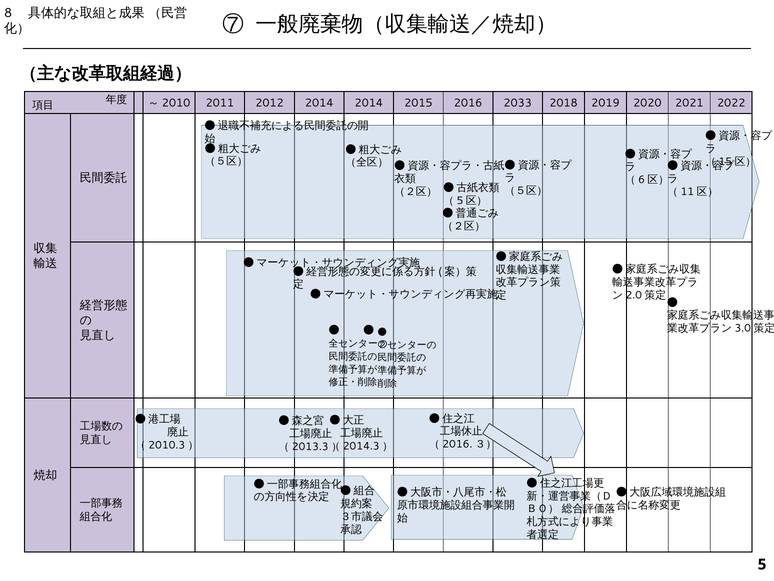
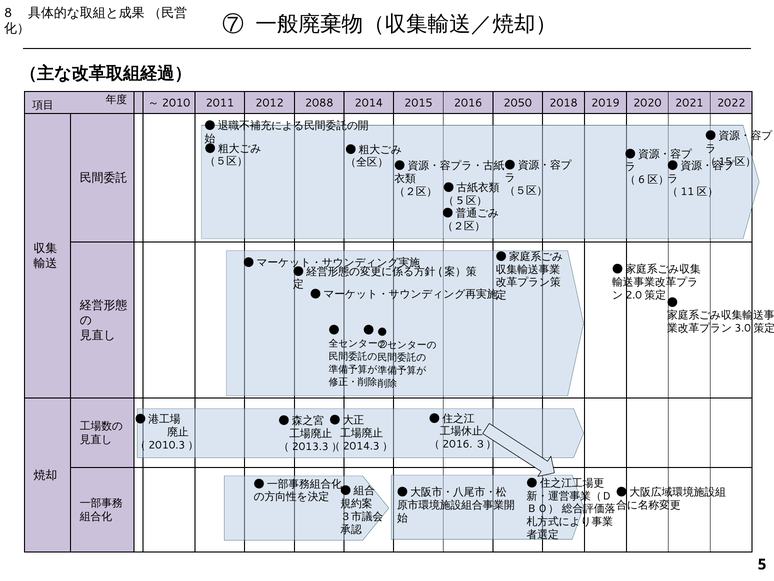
2012 2014: 2014 -> 2088 (319, 103)
2033: 2033 -> 2050 (518, 103)
